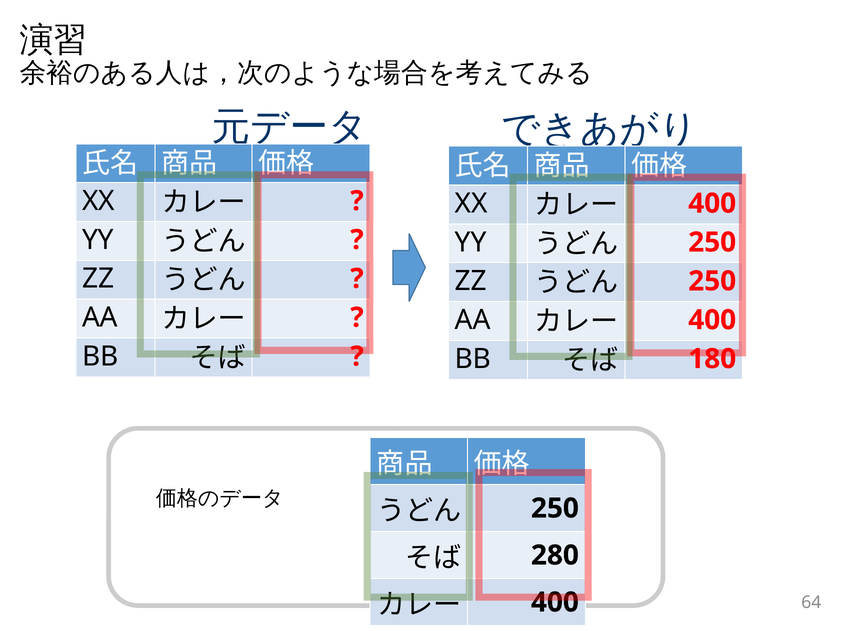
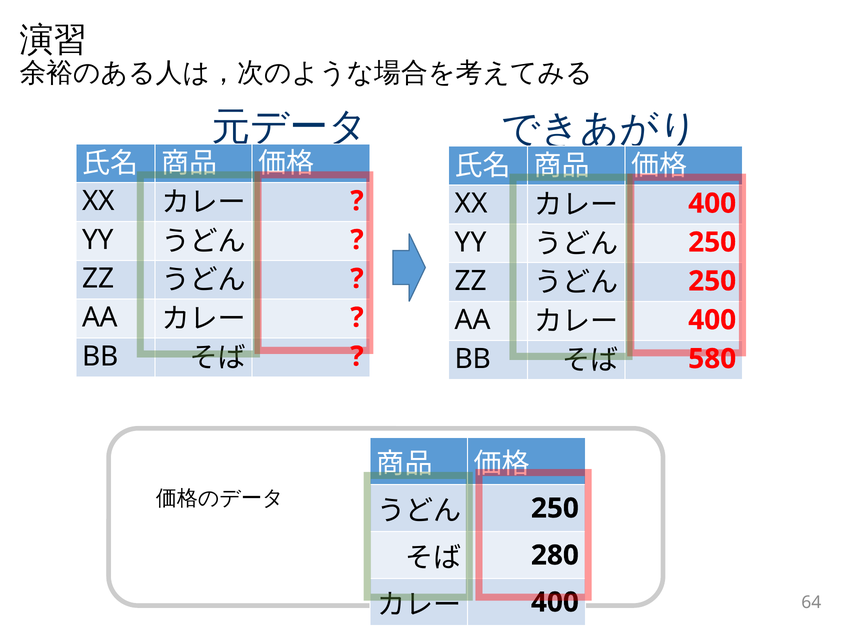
180: 180 -> 580 (712, 359)
